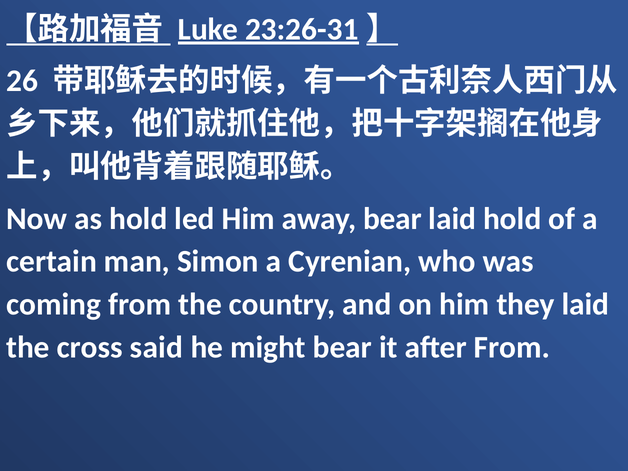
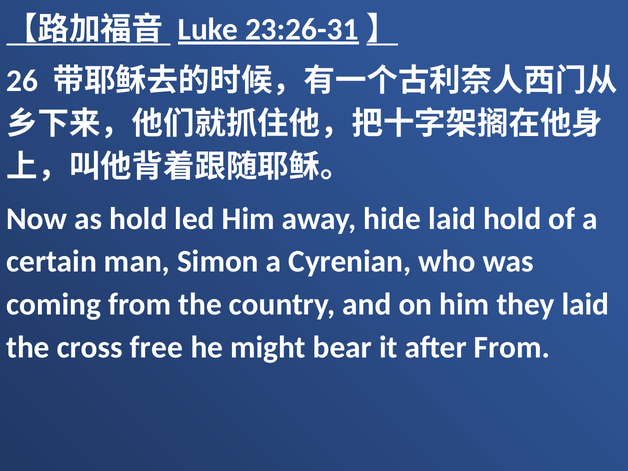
away bear: bear -> hide (392, 219)
said: said -> free (156, 348)
